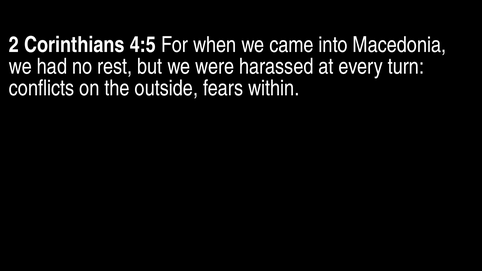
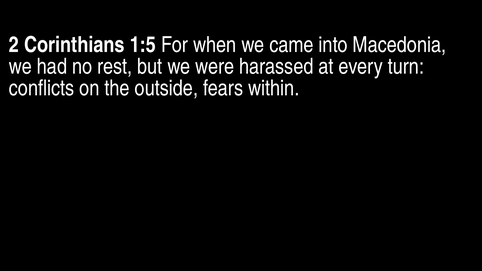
4:5: 4:5 -> 1:5 (143, 45)
